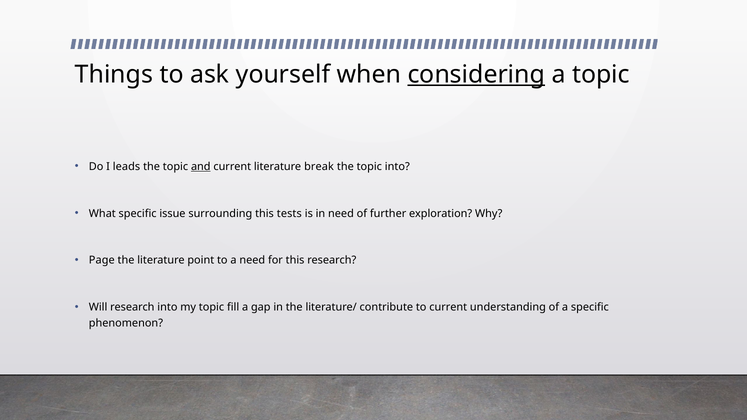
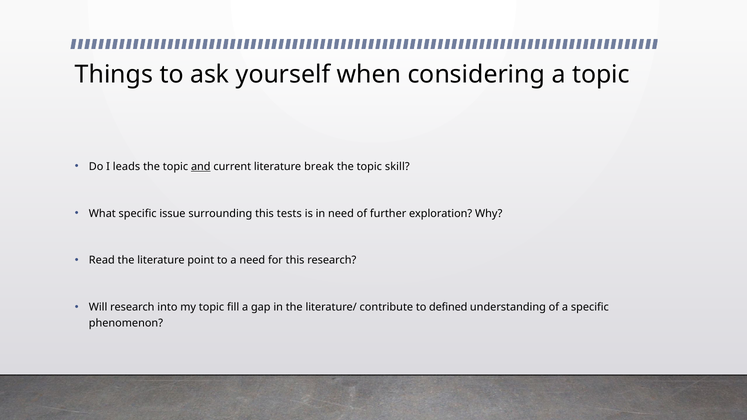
considering underline: present -> none (476, 75)
topic into: into -> skill (397, 167)
Page: Page -> Read (102, 261)
to current: current -> defined (448, 307)
